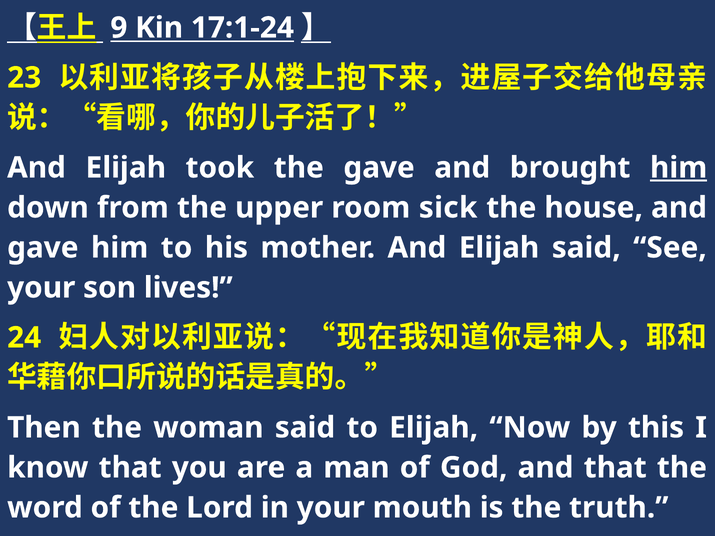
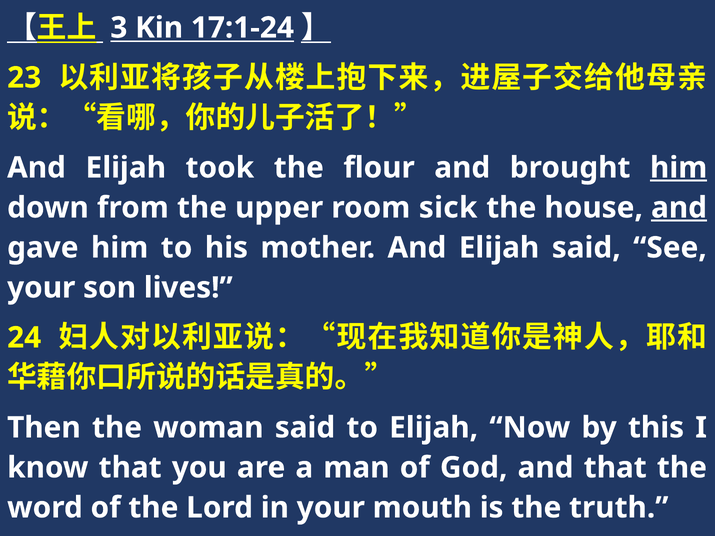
9: 9 -> 3 (119, 28)
the gave: gave -> flour (379, 168)
and underline: none -> present (679, 208)
